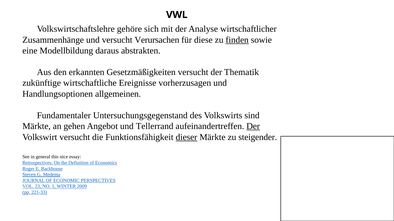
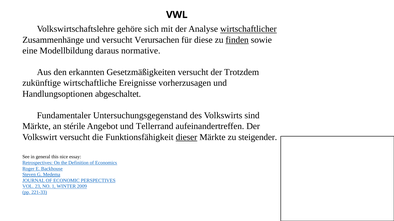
wirtschaftlicher underline: none -> present (248, 29)
abstrakten: abstrakten -> normative (141, 51)
Thematik: Thematik -> Trotzdem (242, 72)
allgemeinen: allgemeinen -> abgeschaltet (118, 94)
gehen: gehen -> stérile (74, 127)
Der underline: present -> none (253, 127)
